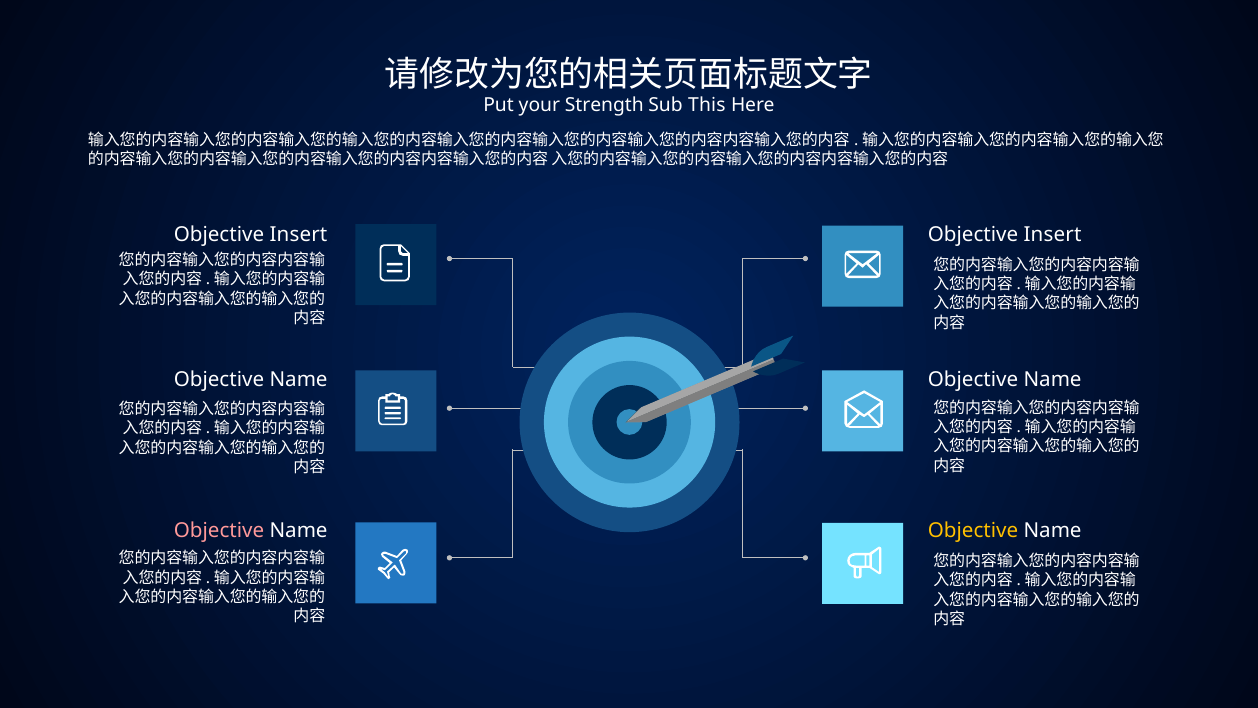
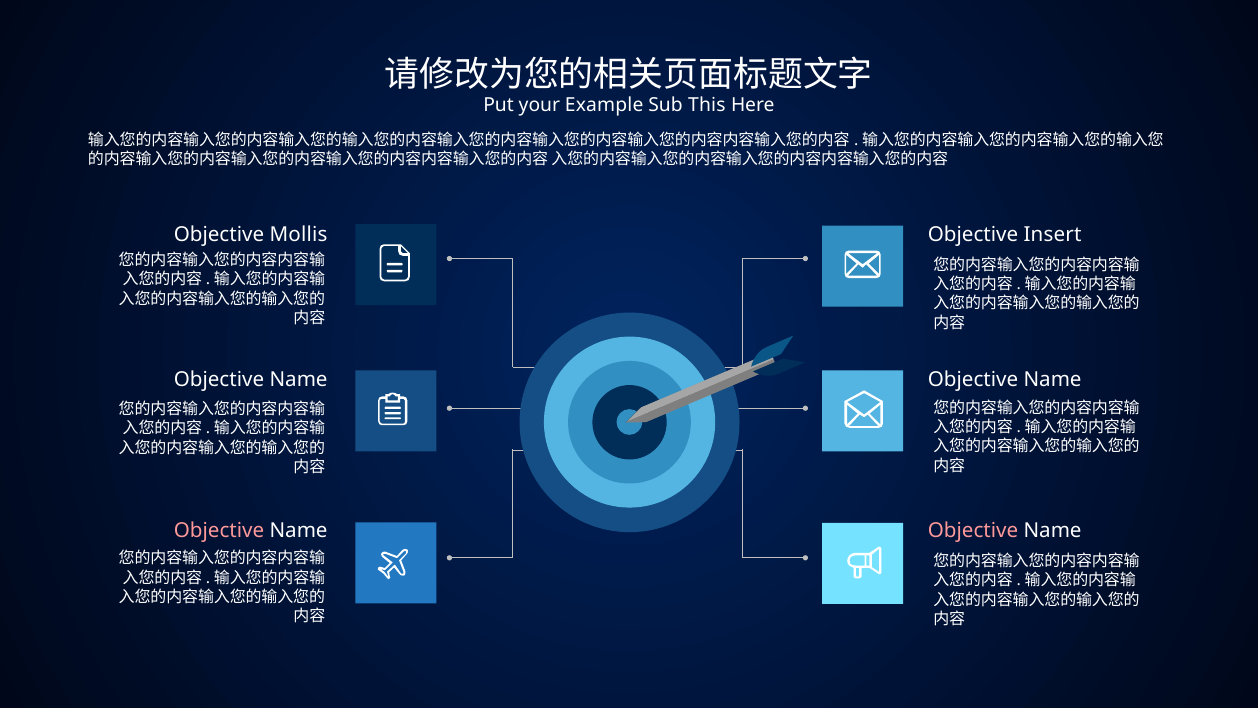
Strength: Strength -> Example (604, 106)
Insert: Insert -> Mollis (298, 235)
Objective colour: yellow -> pink (973, 531)
